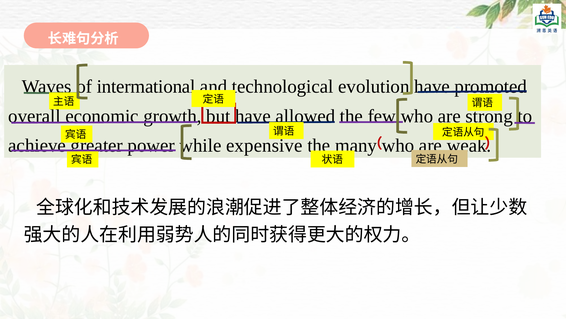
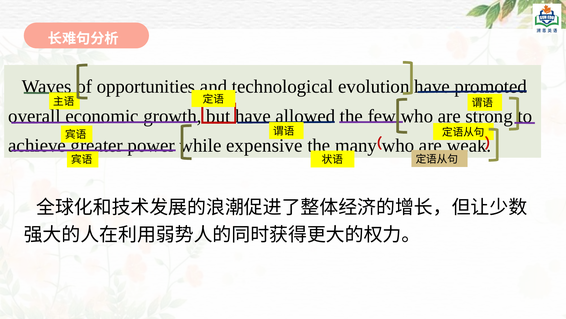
intermational: intermational -> opportunities (146, 86)
